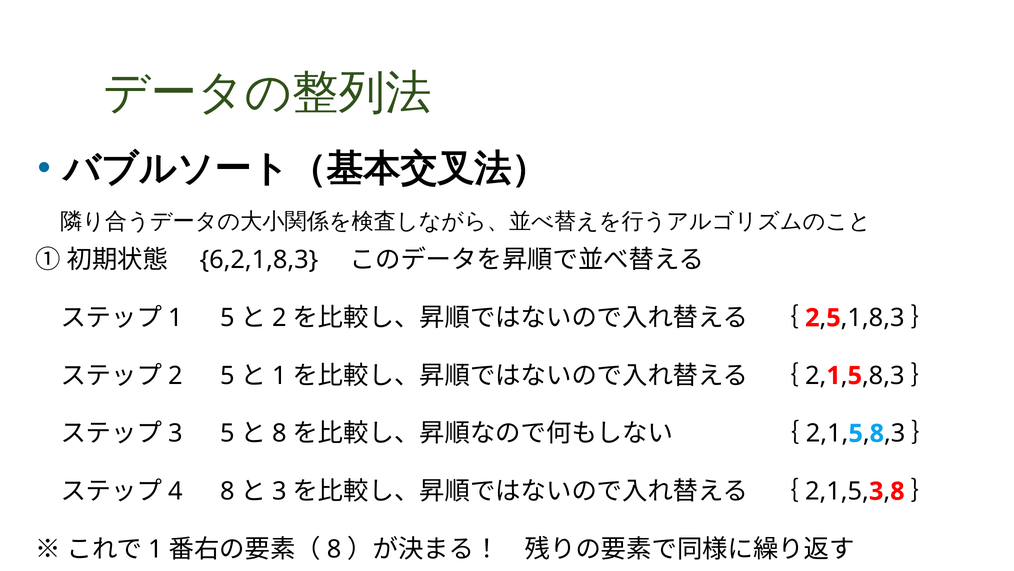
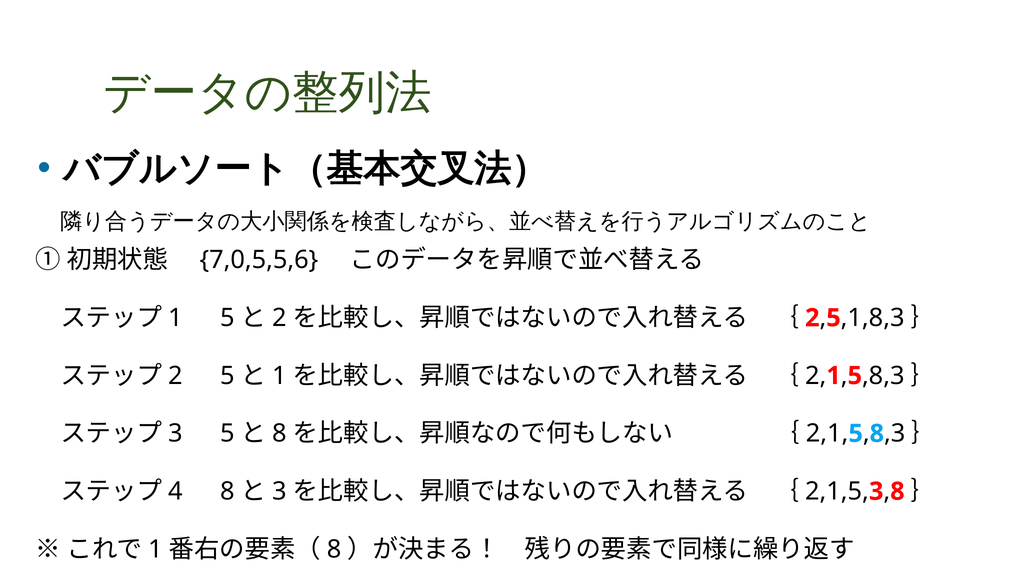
6,2,1,8,3: 6,2,1,8,3 -> 7,0,5,5,6 (259, 260)
